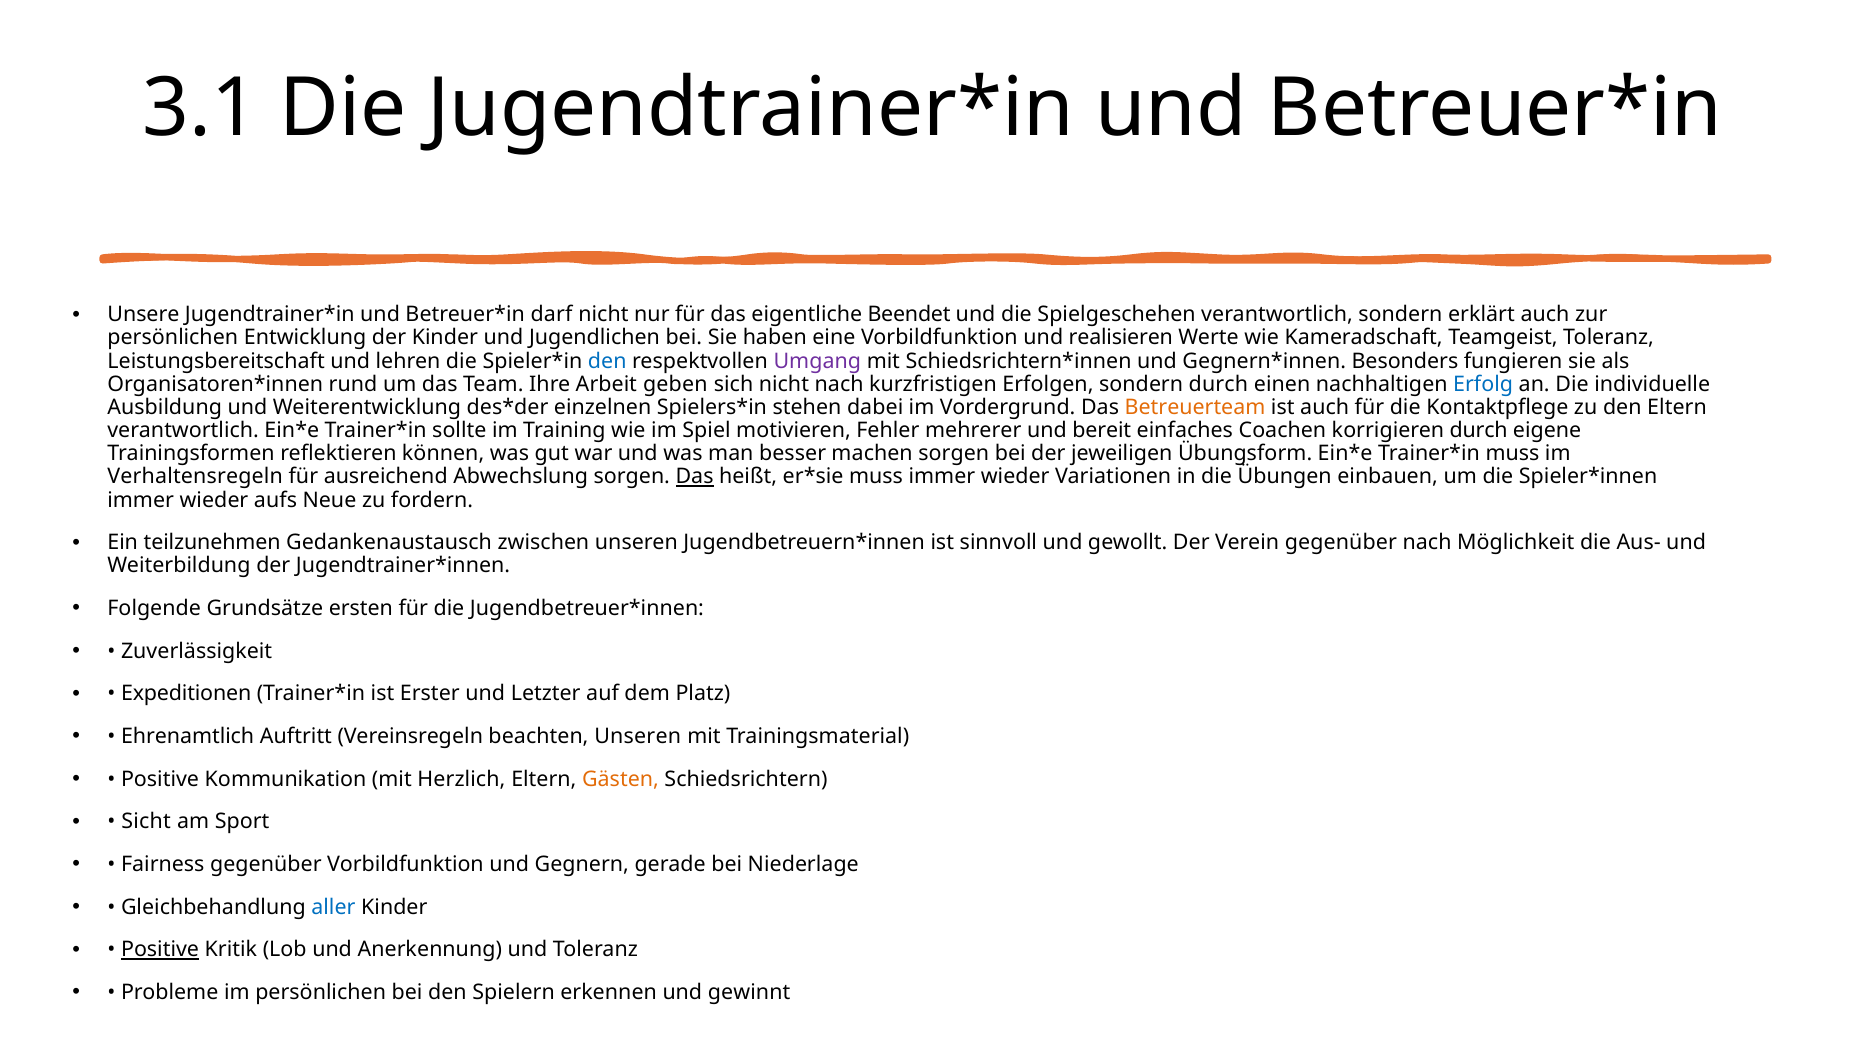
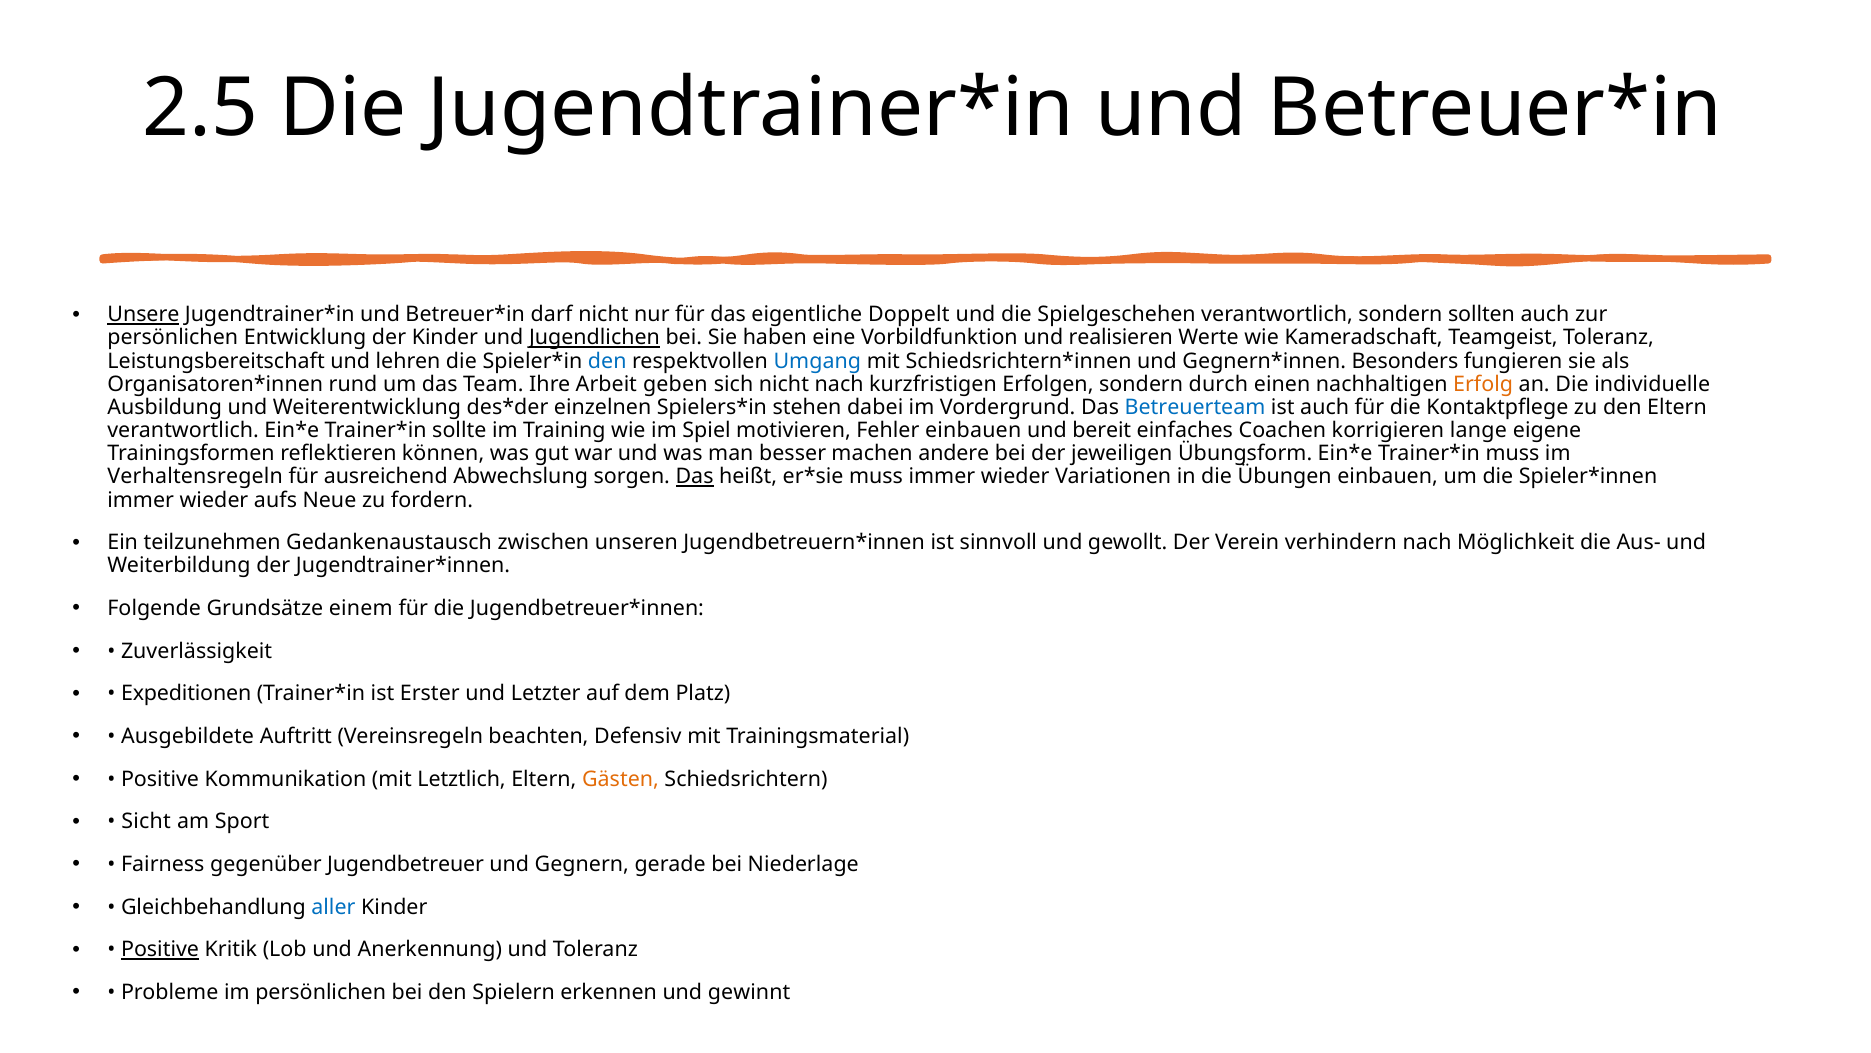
3.1: 3.1 -> 2.5 (200, 108)
Unsere underline: none -> present (143, 315)
Beendet: Beendet -> Doppelt (909, 315)
erklärt: erklärt -> sollten (1481, 315)
Jugendlichen underline: none -> present (594, 338)
Umgang colour: purple -> blue (817, 361)
Erfolg colour: blue -> orange (1483, 384)
Betreuerteam colour: orange -> blue (1195, 407)
Fehler mehrerer: mehrerer -> einbauen (973, 430)
korrigieren durch: durch -> lange (1478, 430)
machen sorgen: sorgen -> andere (954, 453)
Verein gegenüber: gegenüber -> verhindern (1341, 542)
ersten: ersten -> einem (361, 608)
Ehrenamtlich: Ehrenamtlich -> Ausgebildete (188, 736)
beachten Unseren: Unseren -> Defensiv (638, 736)
Herzlich: Herzlich -> Letztlich (462, 779)
gegenüber Vorbildfunktion: Vorbildfunktion -> Jugendbetreuer (405, 864)
